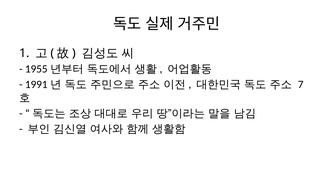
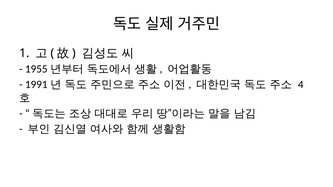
7: 7 -> 4 (301, 85)
